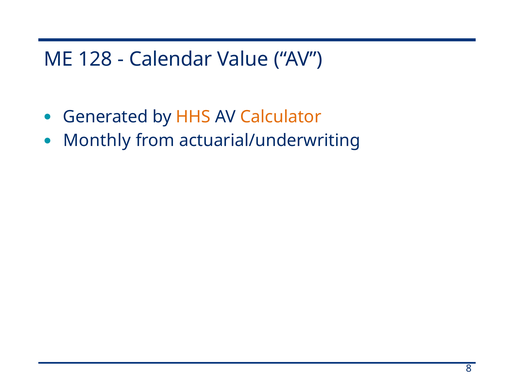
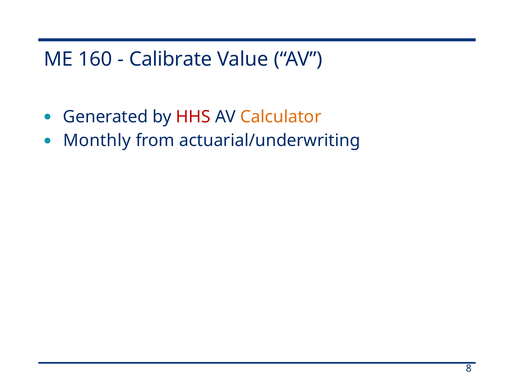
128: 128 -> 160 (95, 59)
Calendar: Calendar -> Calibrate (171, 59)
HHS colour: orange -> red (193, 117)
